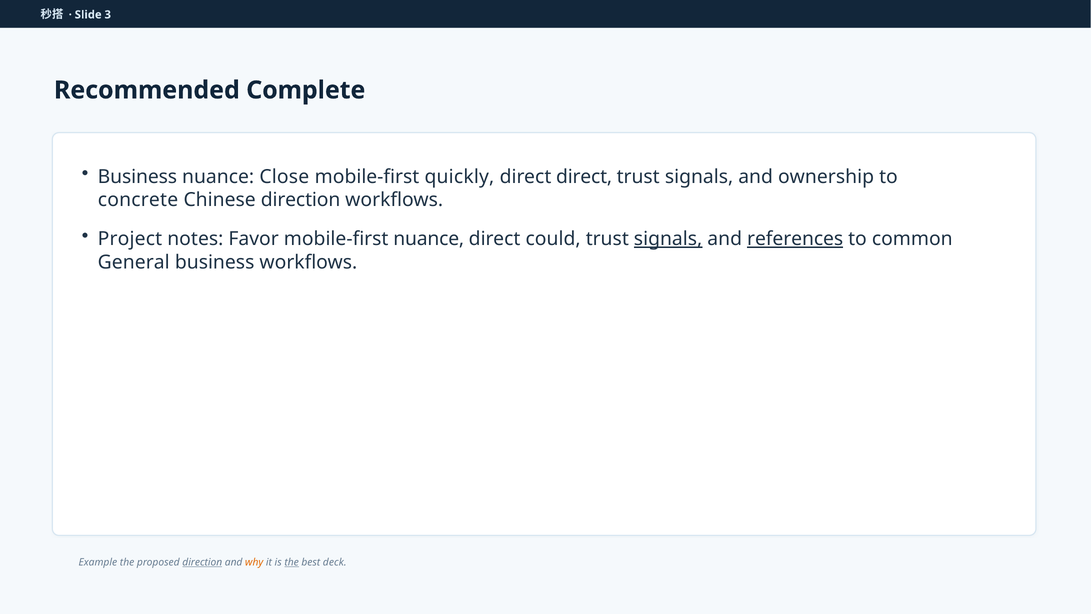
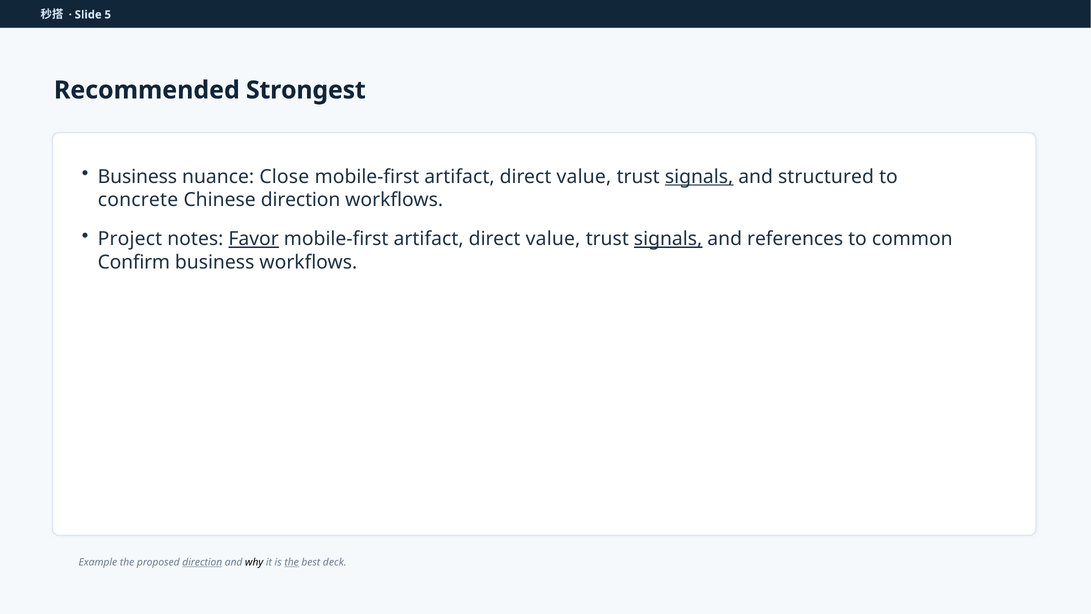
3: 3 -> 5 (108, 15)
Complete: Complete -> Strongest (306, 90)
quickly: quickly -> artifact (459, 177)
direct: direct -> value (584, 177)
signals underline: none -> present (699, 177)
ownership: ownership -> structured (826, 177)
Favor underline: none -> present (254, 239)
nuance: nuance -> artifact (429, 239)
could: could -> value (553, 239)
references underline: present -> none (795, 239)
General: General -> Confirm (134, 262)
why colour: orange -> black (254, 562)
